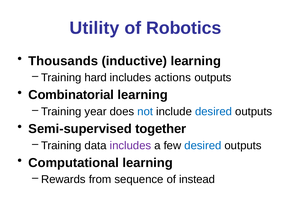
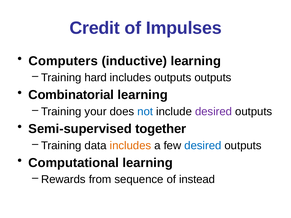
Utility: Utility -> Credit (95, 28)
Robotics: Robotics -> Impulses (184, 28)
Thousands: Thousands -> Computers (63, 61)
includes actions: actions -> outputs (173, 78)
year: year -> your (96, 112)
desired colour: blue -> purple (214, 112)
includes colour: purple -> orange (130, 146)
